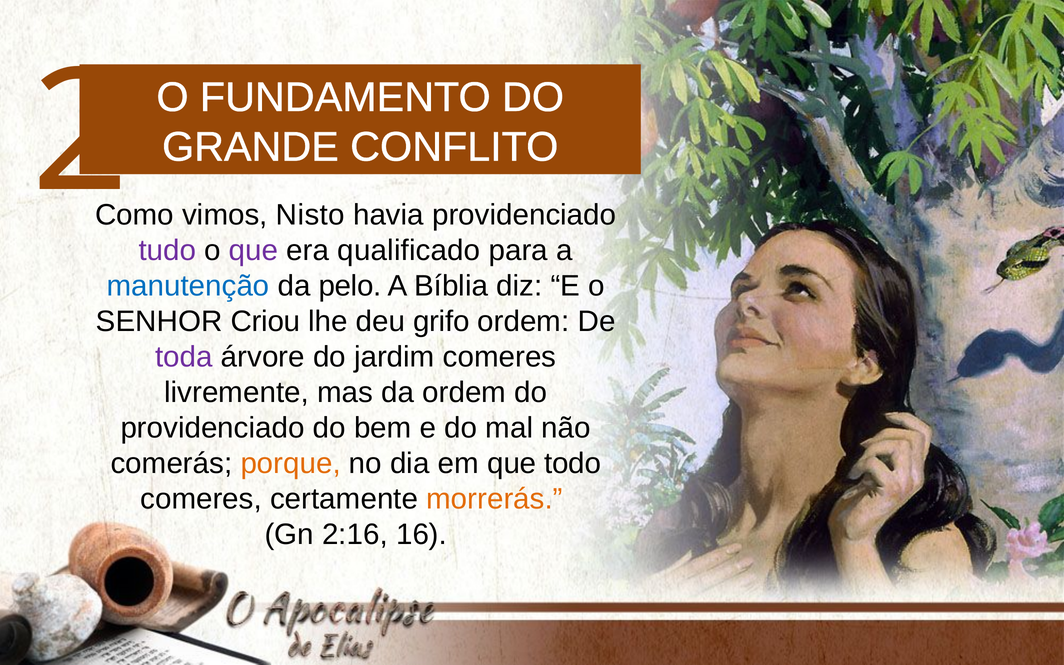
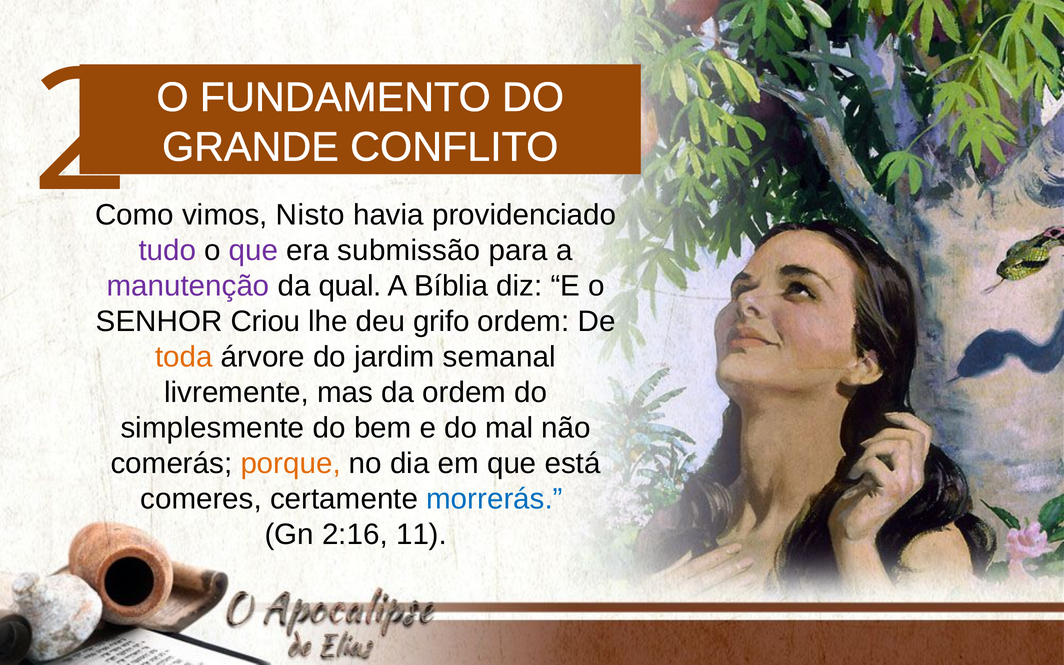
qualificado: qualificado -> submissão (409, 251)
manutenção colour: blue -> purple (188, 286)
pelo: pelo -> qual (350, 286)
toda colour: purple -> orange (184, 357)
jardim comeres: comeres -> semanal (499, 357)
providenciado: providenciado -> simplesmente (212, 428)
todo: todo -> está (573, 463)
morrerás colour: orange -> blue (495, 499)
16: 16 -> 11 (422, 534)
